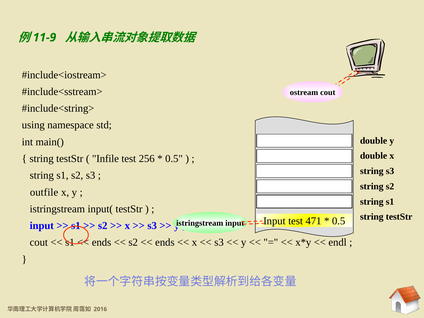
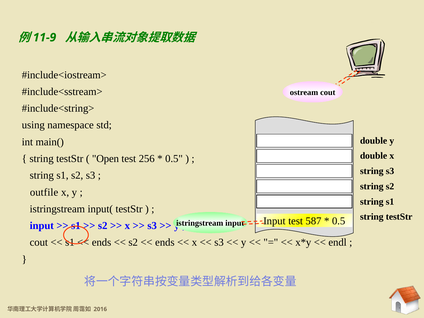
Infile: Infile -> Open (105, 159)
471: 471 -> 587 (313, 221)
